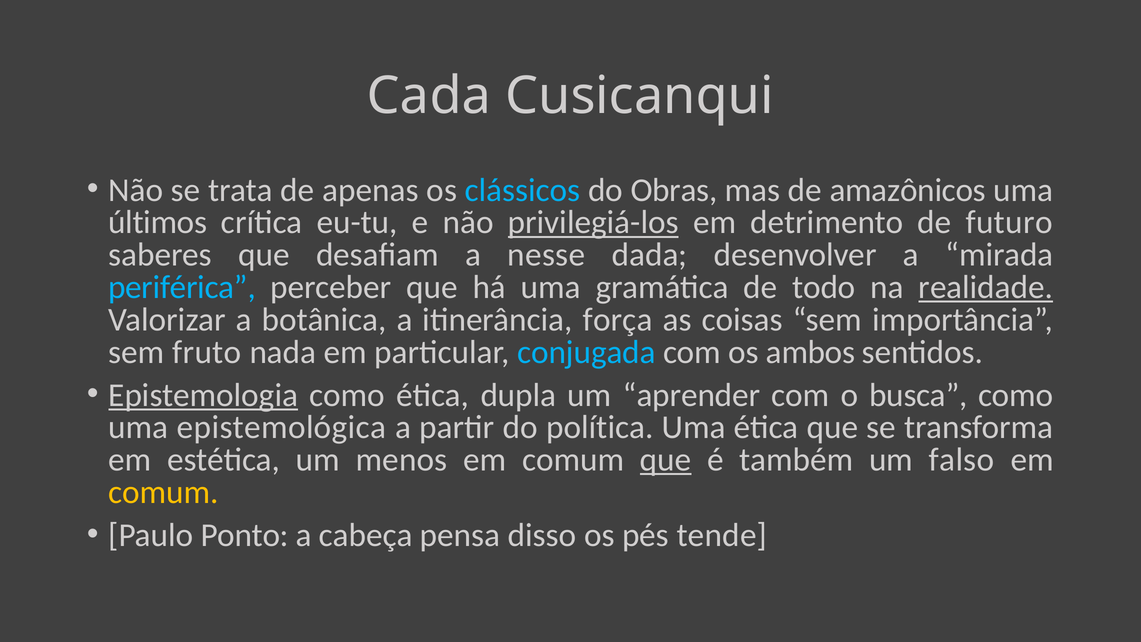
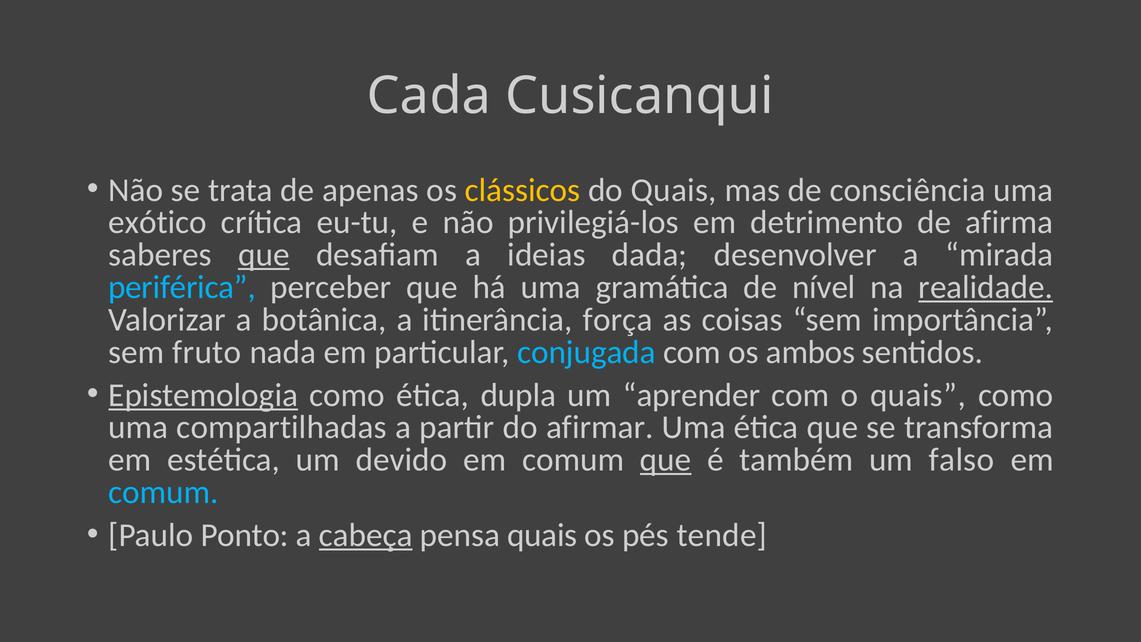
clássicos colour: light blue -> yellow (522, 190)
do Obras: Obras -> Quais (674, 190)
amazônicos: amazônicos -> consciência (908, 190)
últimos: últimos -> exótico (158, 222)
privilegiá-los underline: present -> none (593, 222)
futuro: futuro -> afirma (1009, 222)
que underline: none -> present (264, 255)
nesse: nesse -> ideias (546, 255)
todo: todo -> nível (824, 287)
o busca: busca -> quais (918, 395)
epistemológica: epistemológica -> compartilhadas (282, 427)
política: política -> afirmar (600, 427)
menos: menos -> devido (402, 460)
comum colour: yellow -> light blue (164, 492)
cabeça underline: none -> present (366, 535)
pensa disso: disso -> quais (542, 535)
